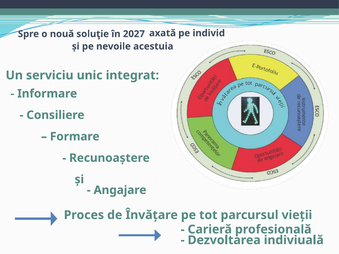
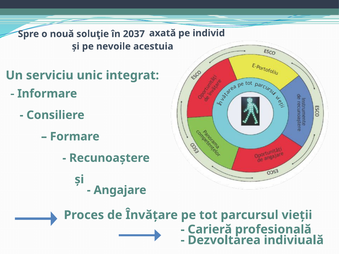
2027: 2027 -> 2037 (134, 34)
